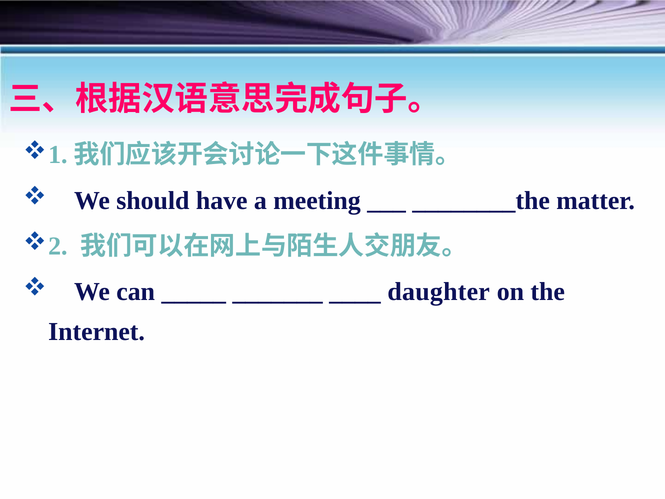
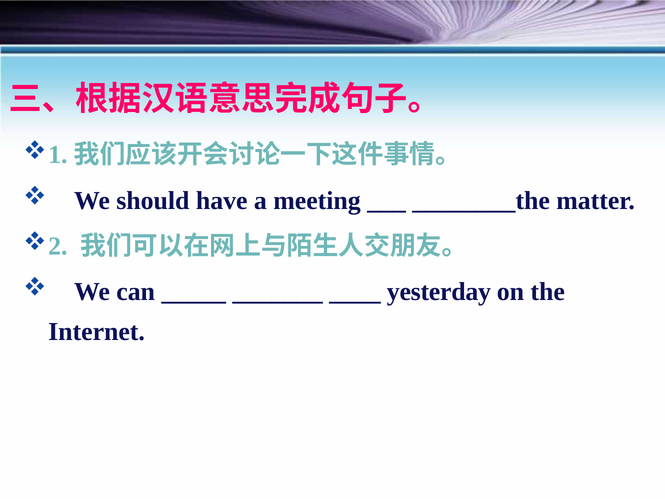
daughter: daughter -> yesterday (439, 291)
